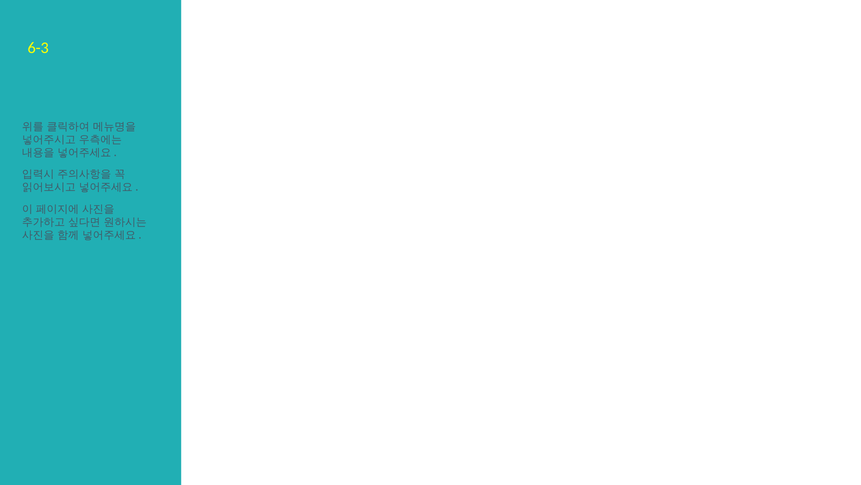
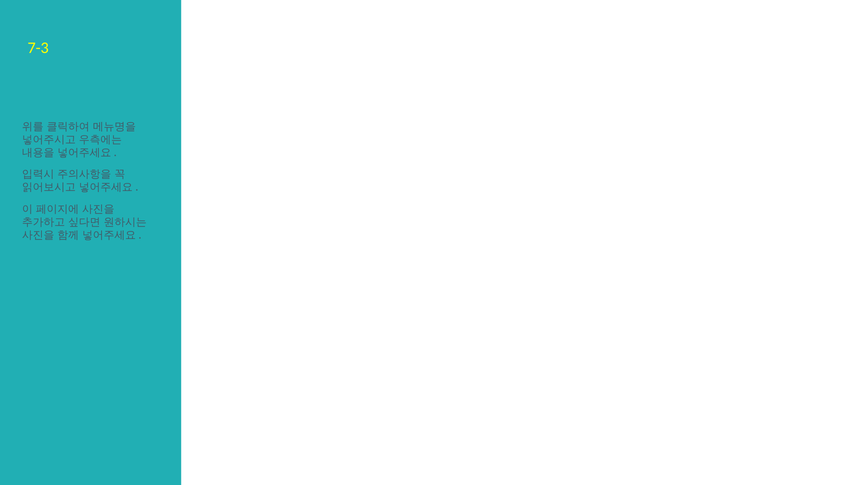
6-3: 6-3 -> 7-3 (38, 48)
